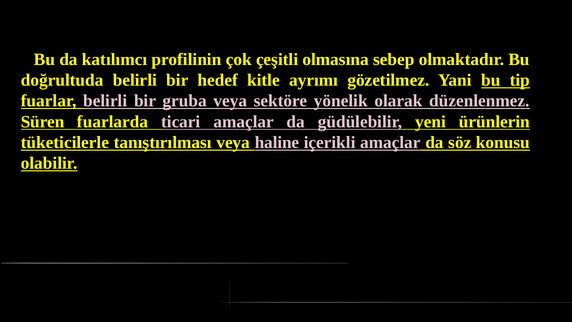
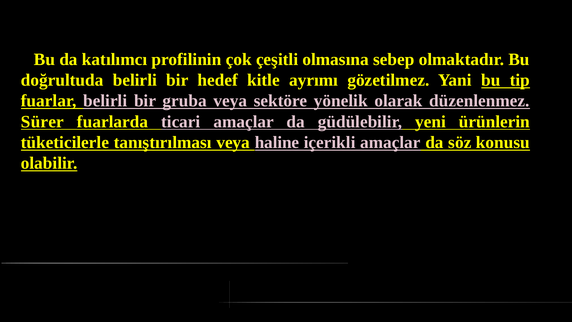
Süren: Süren -> Sürer (42, 122)
